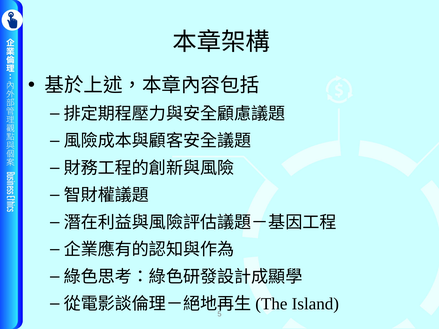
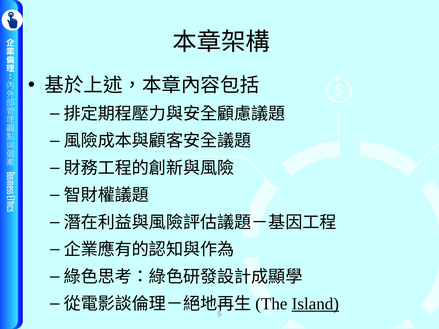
Island underline: none -> present (315, 304)
